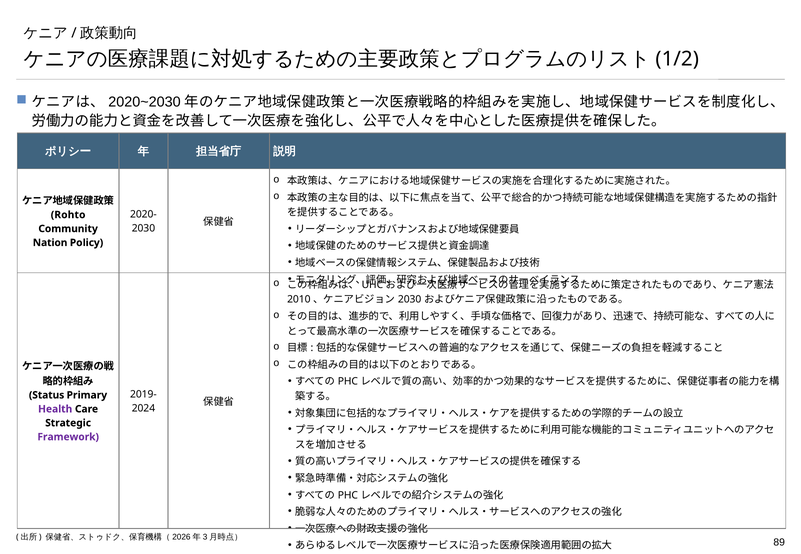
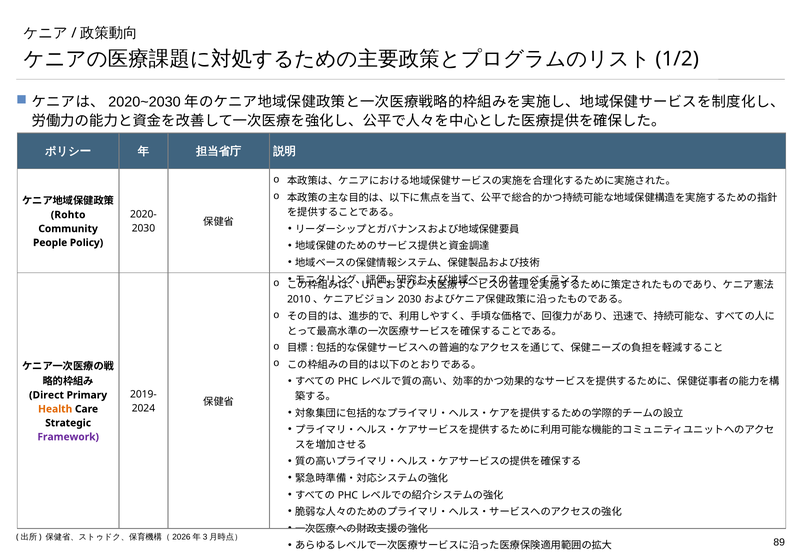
Nation: Nation -> People (50, 243)
Status: Status -> Direct (46, 395)
Health colour: purple -> orange (55, 409)
